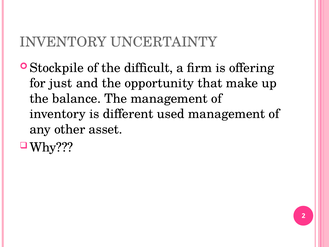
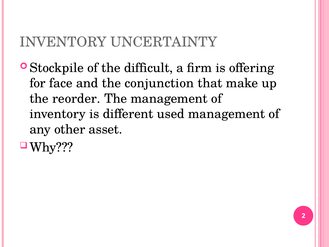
just: just -> face (61, 83)
opportunity: opportunity -> conjunction (159, 83)
balance: balance -> reorder (76, 99)
